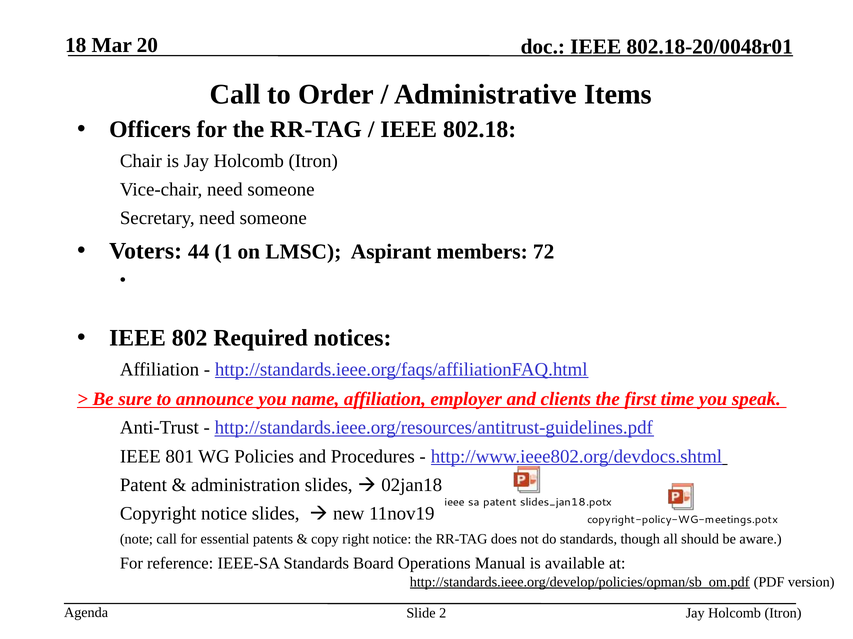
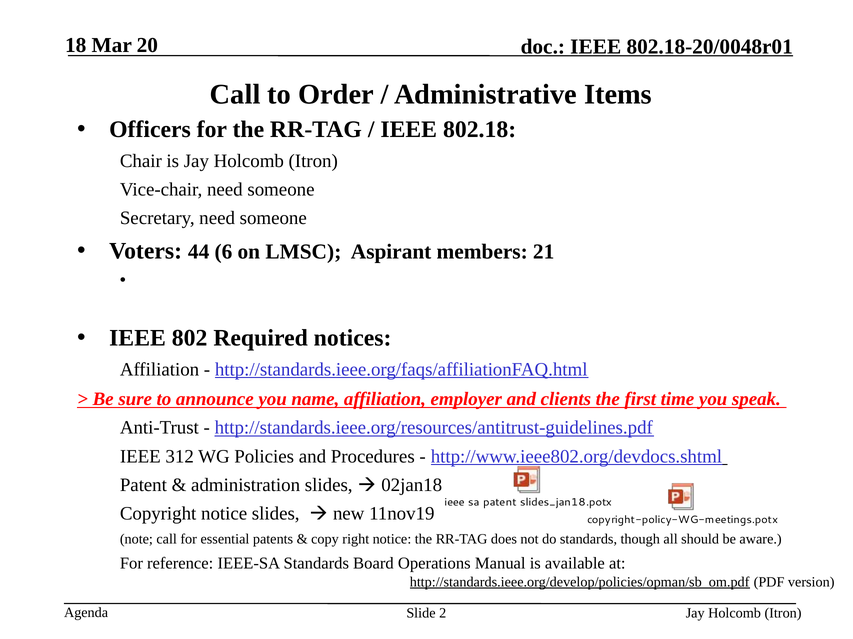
1: 1 -> 6 (223, 252)
72: 72 -> 21 (544, 252)
801: 801 -> 312 (180, 457)
